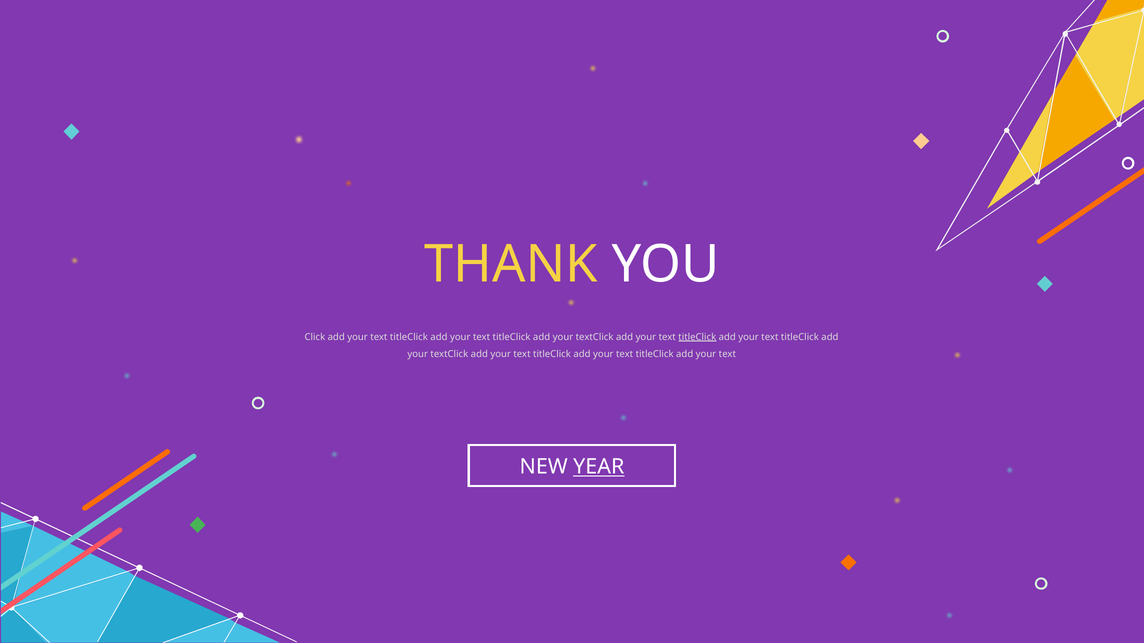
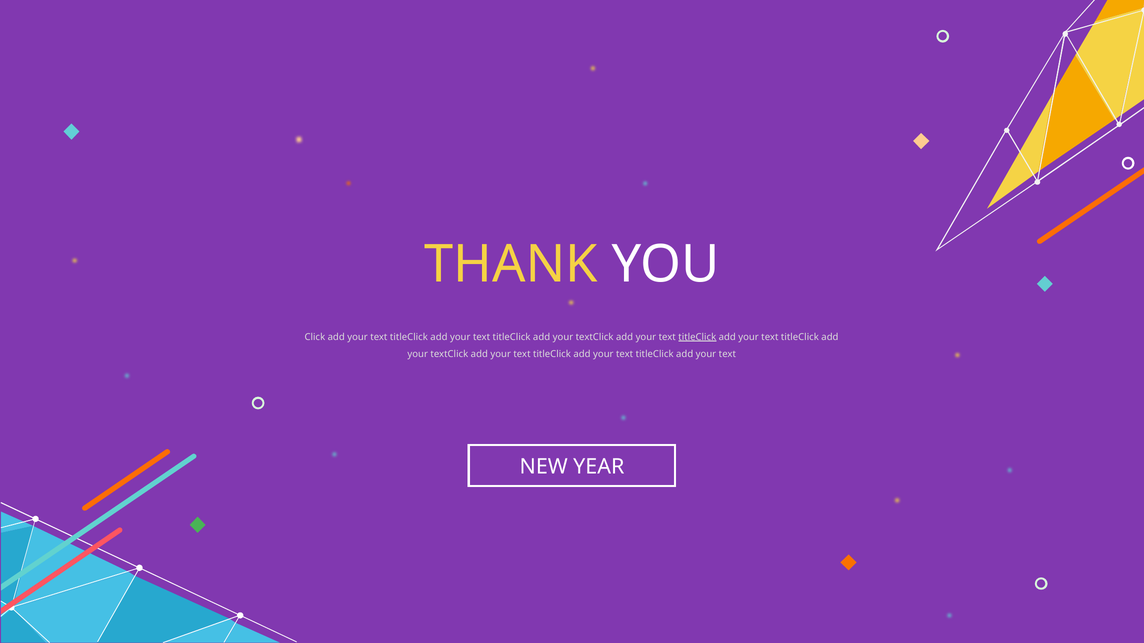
YEAR underline: present -> none (599, 467)
